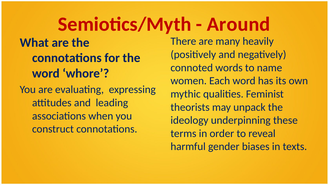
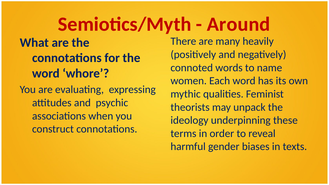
leading: leading -> psychic (112, 103)
